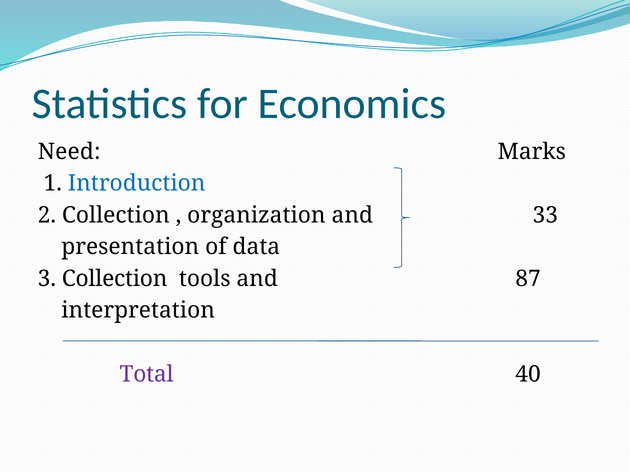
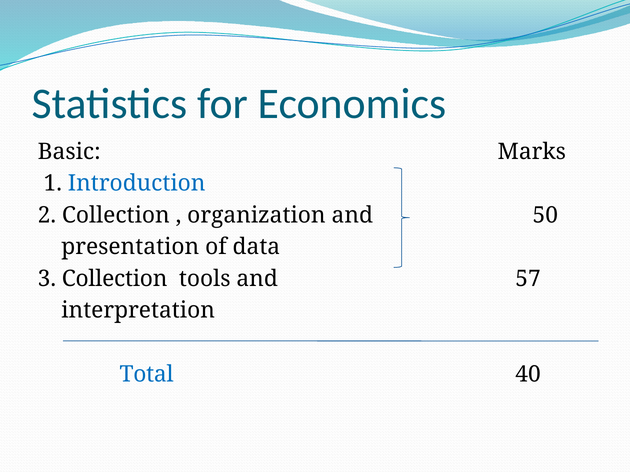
Need: Need -> Basic (69, 152)
33: 33 -> 50 (545, 215)
87: 87 -> 57 (528, 279)
Total colour: purple -> blue (147, 374)
